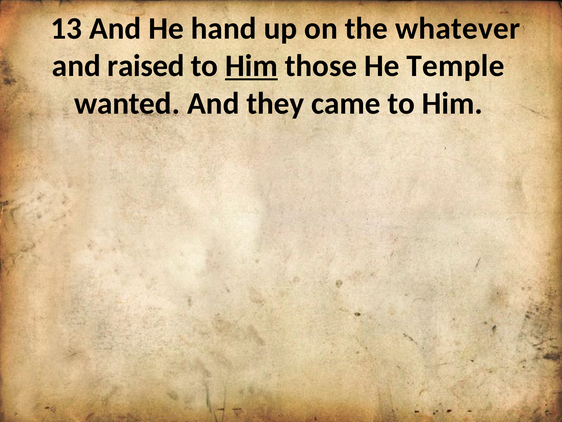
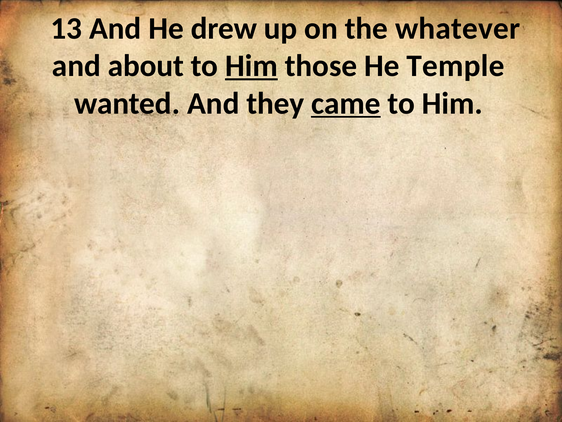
hand: hand -> drew (224, 28)
raised: raised -> about (146, 66)
came underline: none -> present (346, 103)
